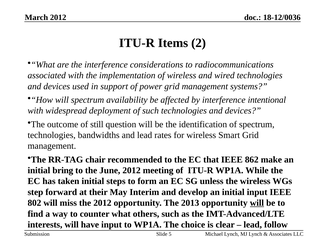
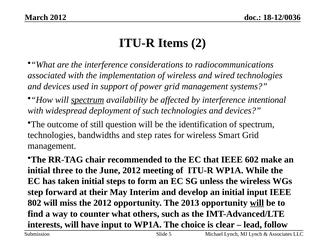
spectrum underline: none -> present (88, 100)
and lead: lead -> step (145, 135)
862: 862 -> 602 (252, 159)
bring: bring -> three (63, 170)
